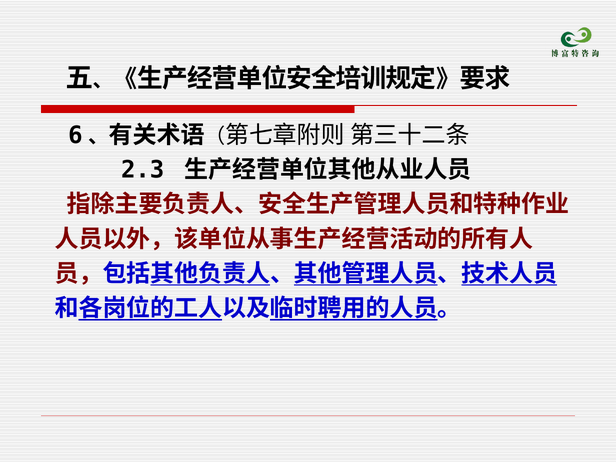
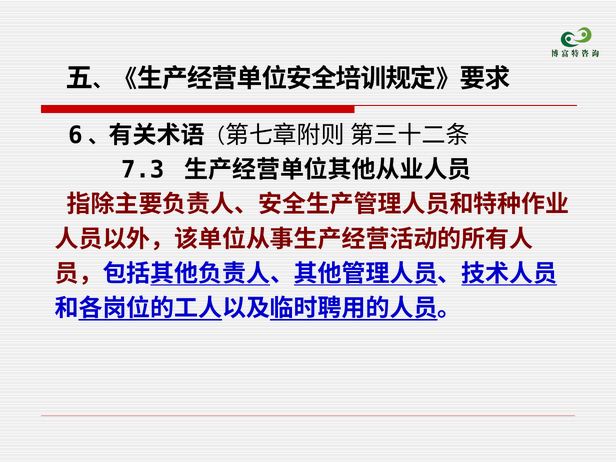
2.3: 2.3 -> 7.3 (143, 170)
